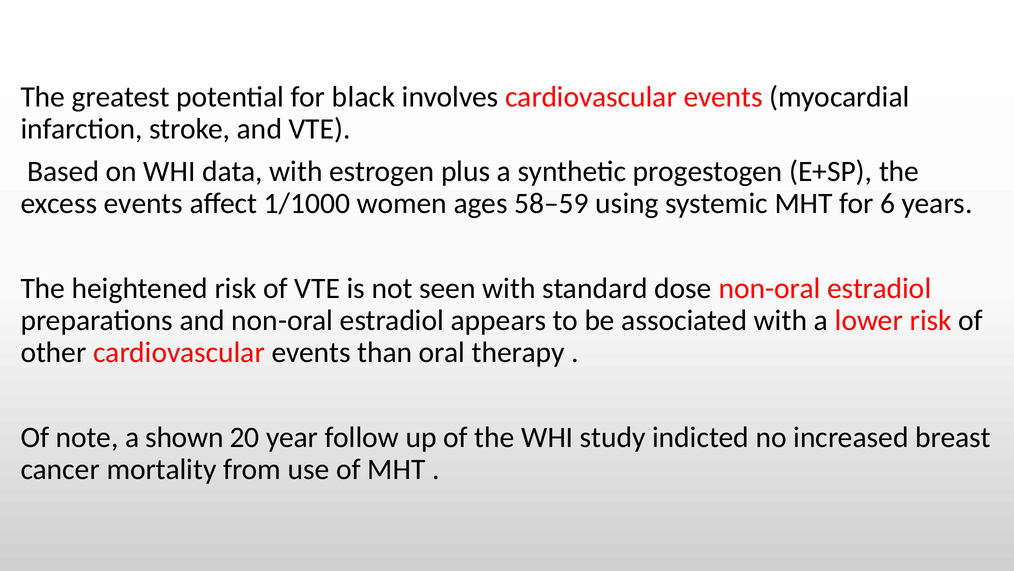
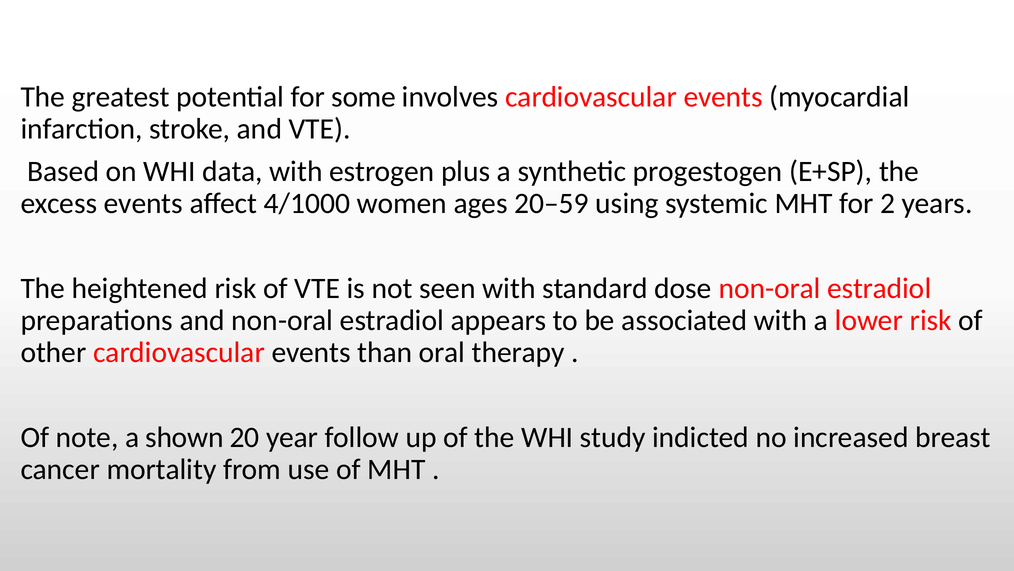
black: black -> some (364, 97)
1/1000: 1/1000 -> 4/1000 (307, 203)
58–59: 58–59 -> 20–59 (552, 203)
6: 6 -> 2 (888, 203)
